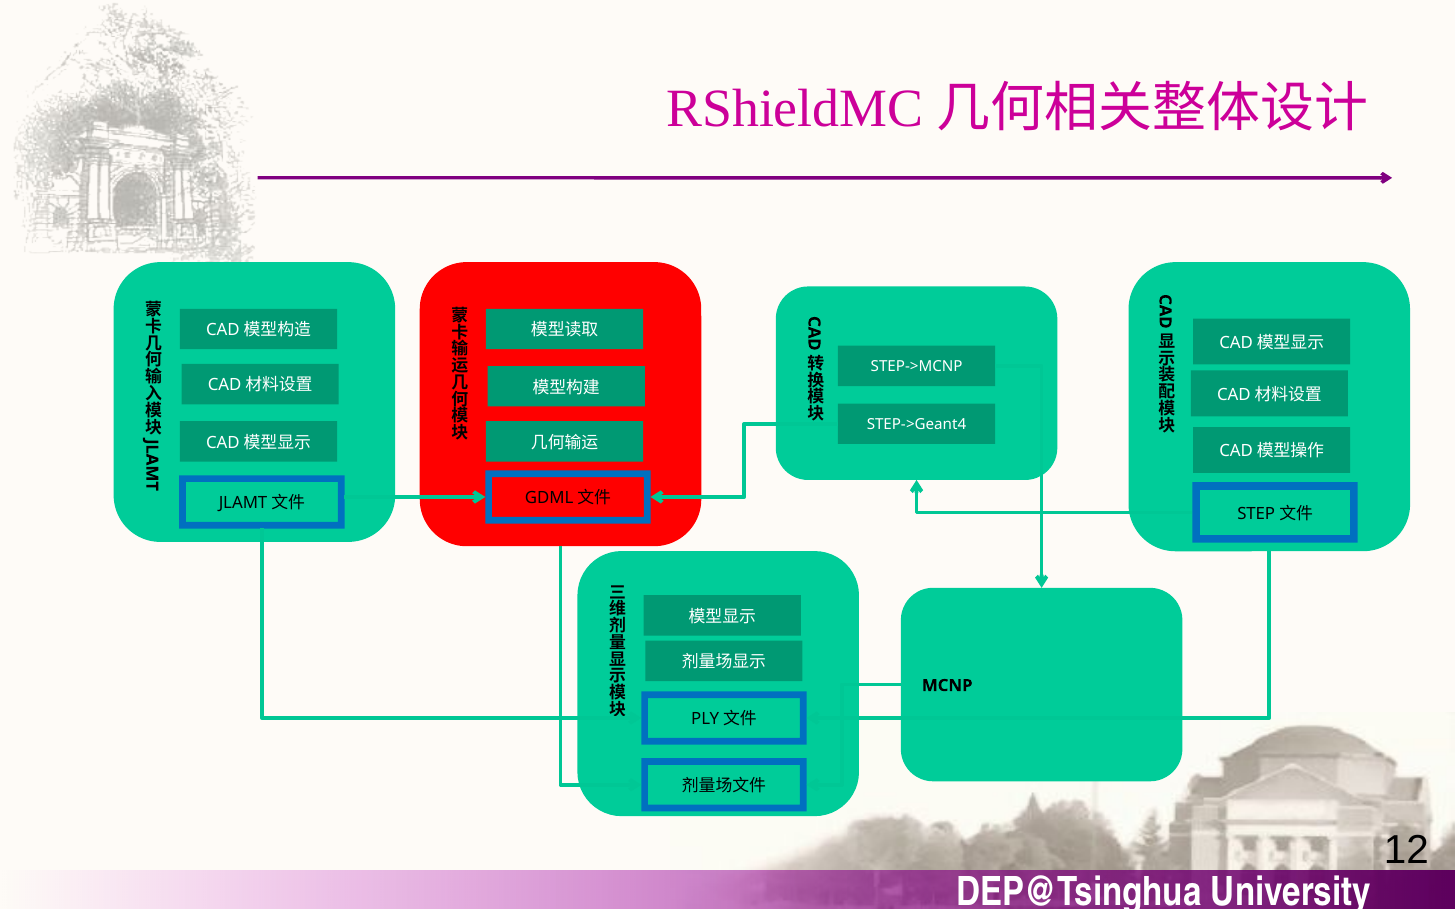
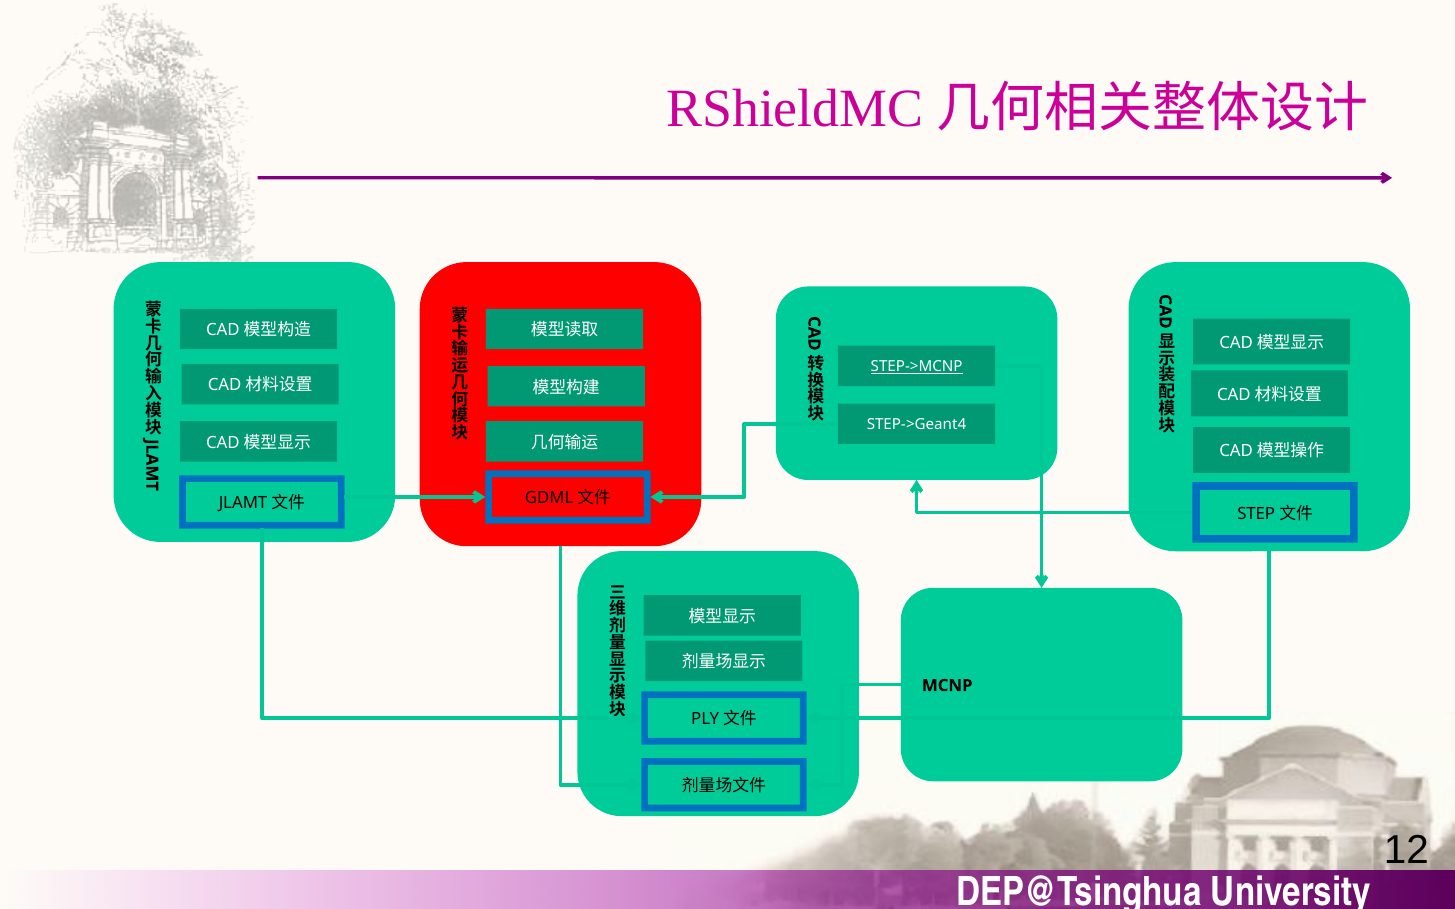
STEP->MCNP underline: none -> present (917, 367)
